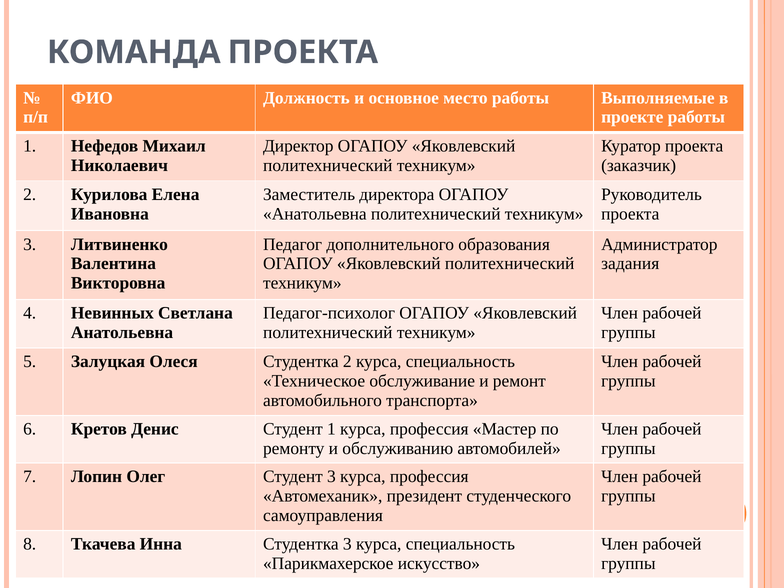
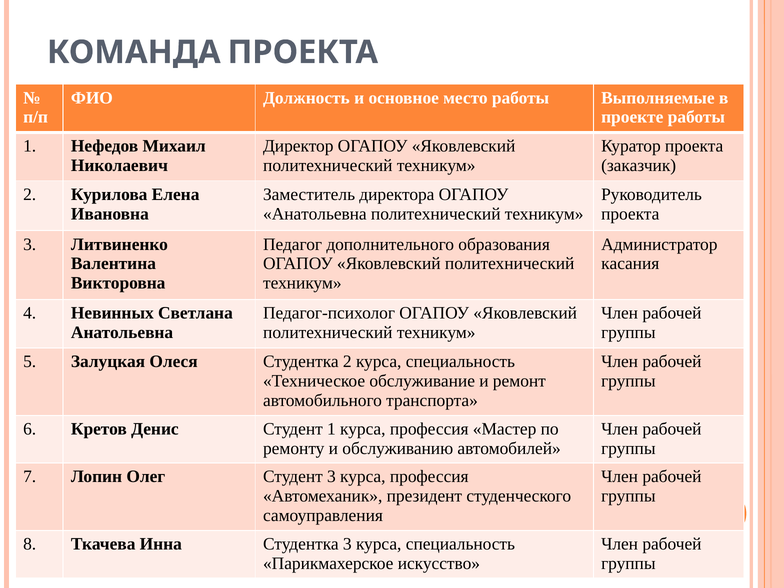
задания: задания -> касания (630, 264)
